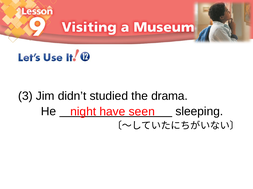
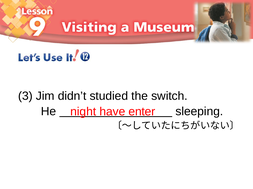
drama: drama -> switch (169, 96)
seen: seen -> enter (142, 112)
